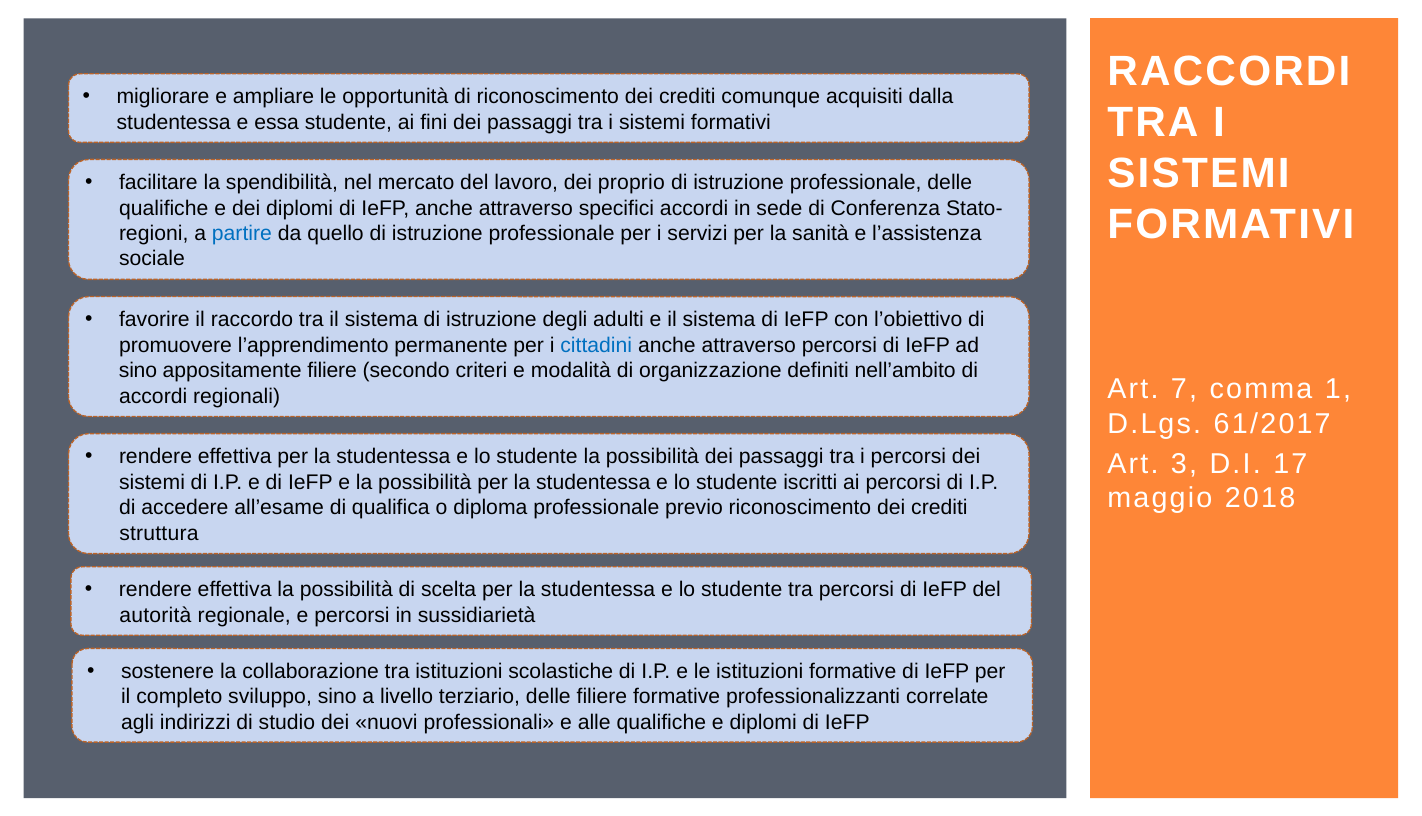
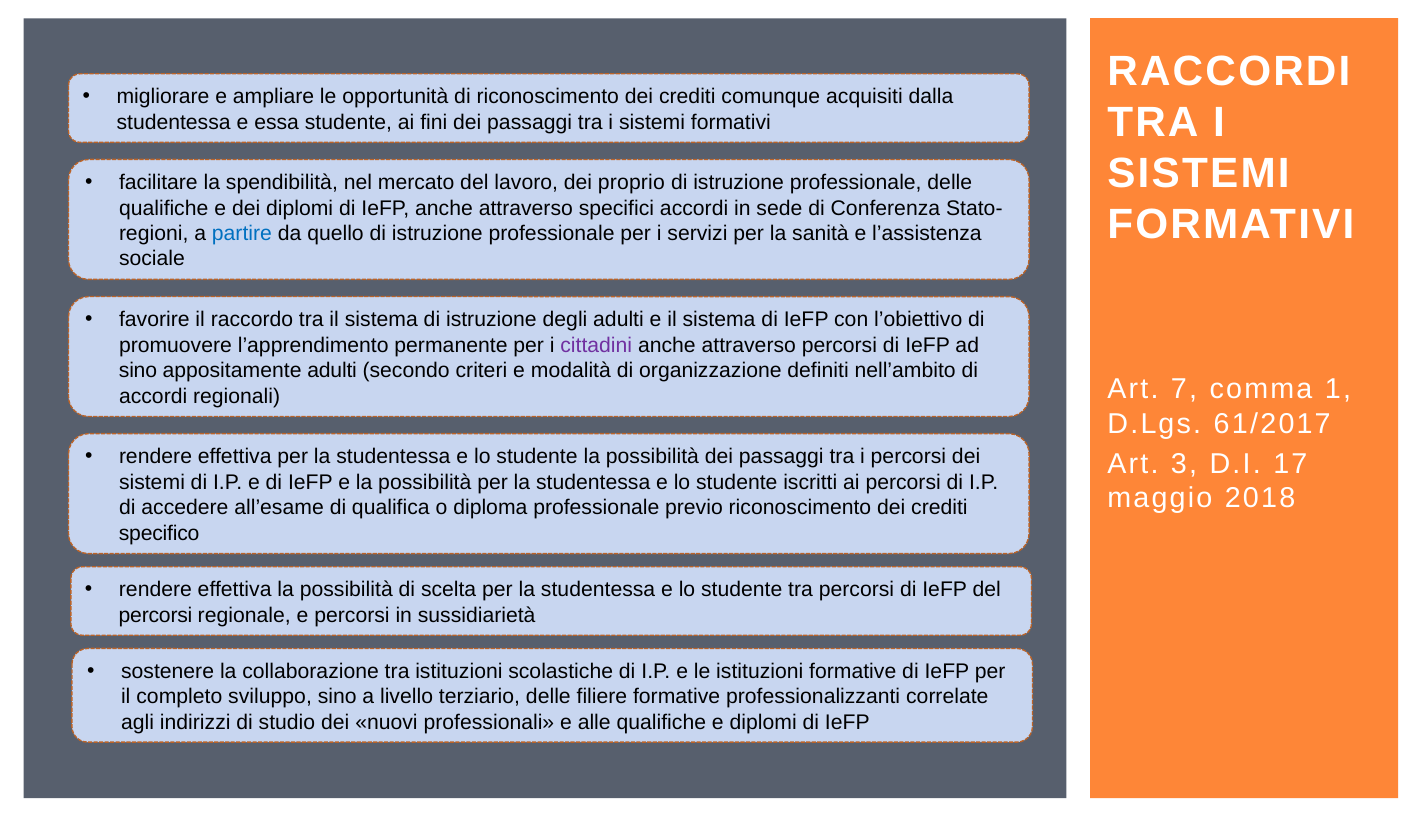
cittadini colour: blue -> purple (596, 345)
appositamente filiere: filiere -> adulti (332, 371)
struttura: struttura -> specifico (159, 533)
autorità: autorità -> percorsi (156, 615)
